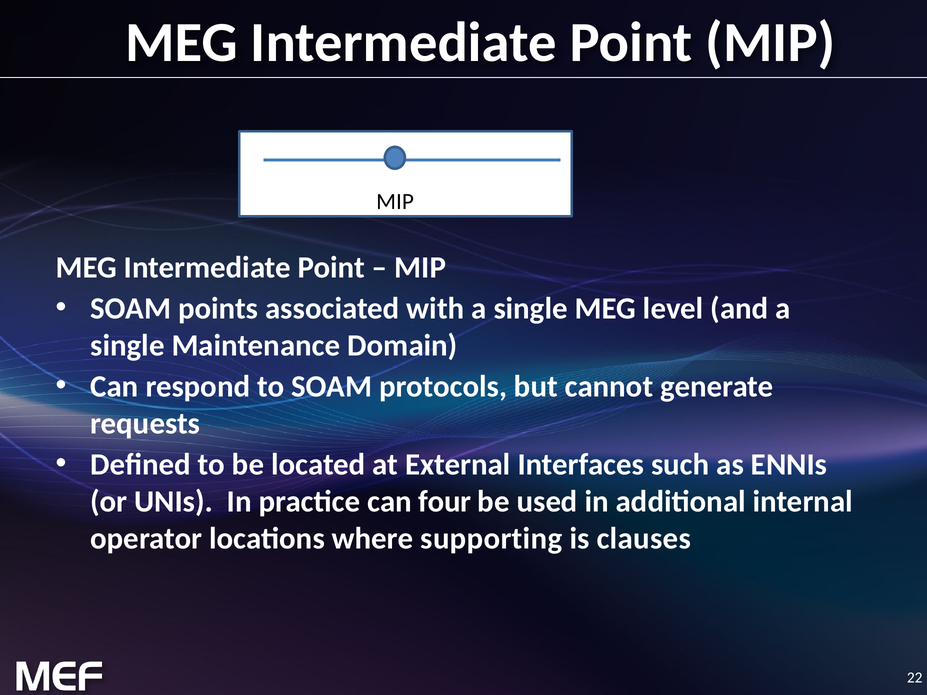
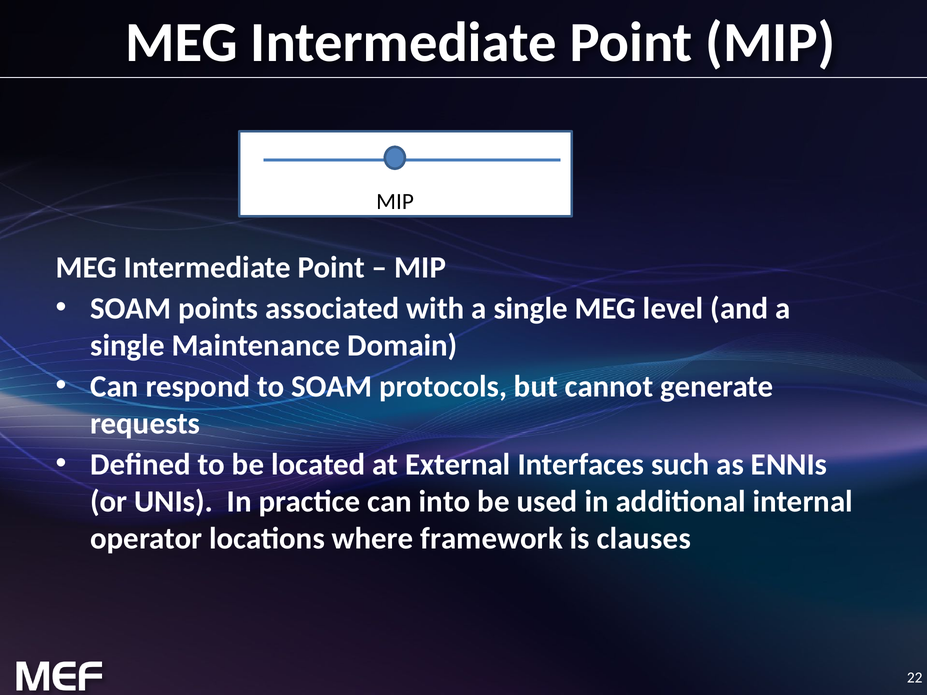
four: four -> into (445, 502)
supporting: supporting -> framework (492, 539)
